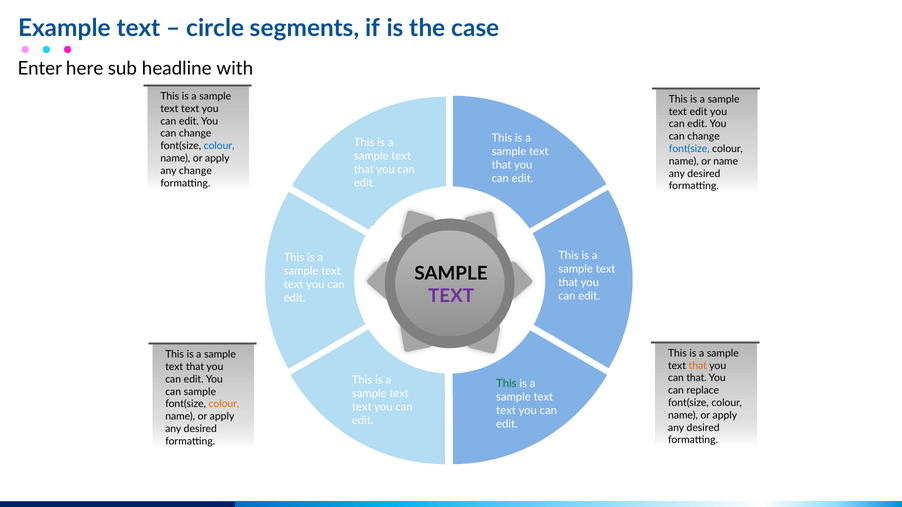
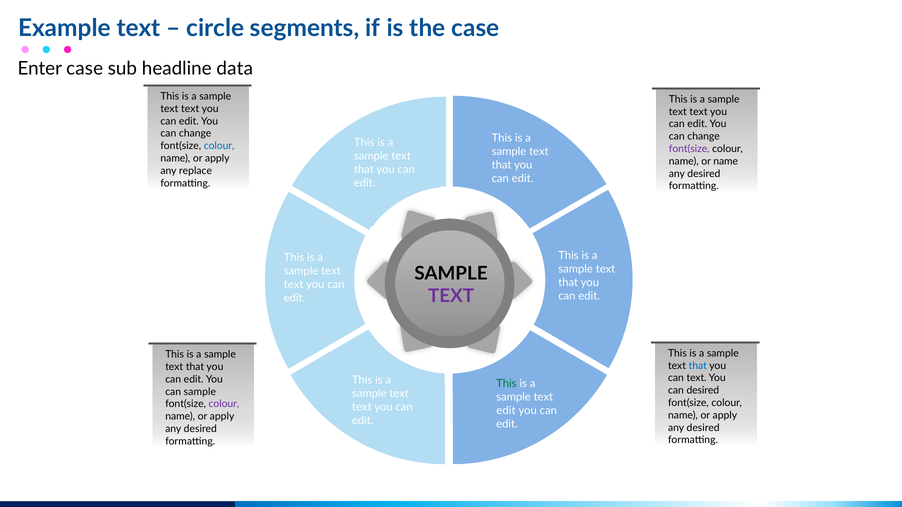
Enter here: here -> case (85, 68)
with: with -> data (235, 68)
edit: edit -> text (699, 112)
font(size colour: blue -> purple (689, 149)
any change: change -> replace (195, 171)
that colour: orange -> blue (698, 366)
can that: that -> text (697, 378)
can replace: replace -> desired (703, 391)
colour colour: orange -> purple (224, 404)
text: text -> edit (506, 411)
